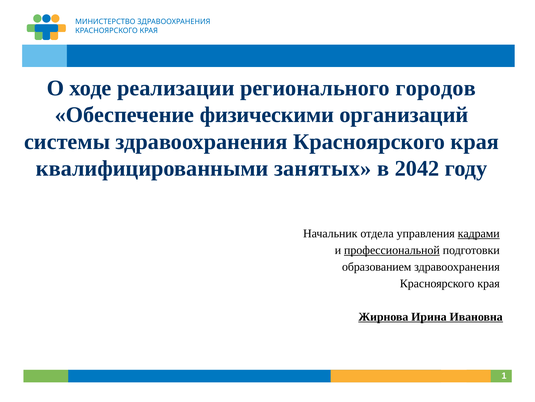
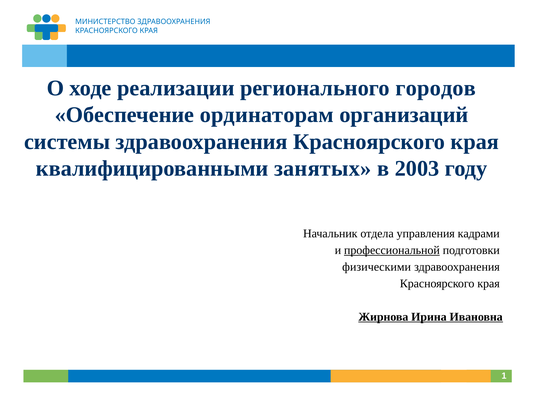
физическими: физическими -> ординаторам (267, 115)
2042: 2042 -> 2003 (417, 168)
кадрами underline: present -> none (479, 233)
образованием: образованием -> физическими (377, 266)
